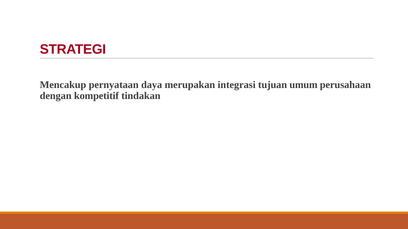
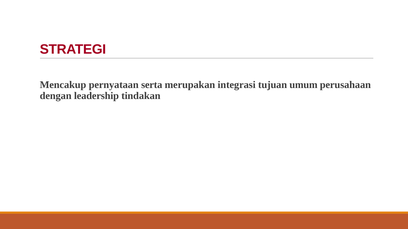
daya: daya -> serta (152, 85)
kompetitif: kompetitif -> leadership (96, 96)
